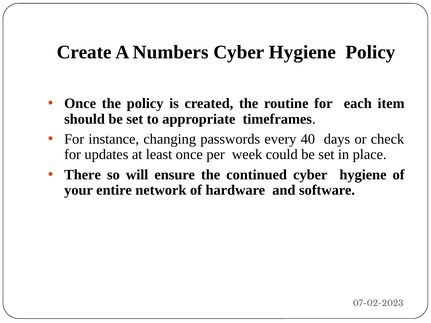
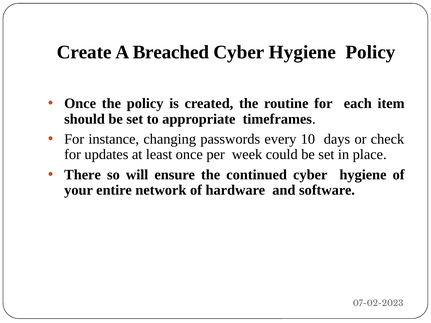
Numbers: Numbers -> Breached (171, 52)
40: 40 -> 10 (308, 139)
